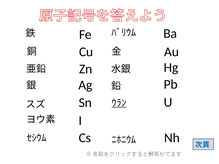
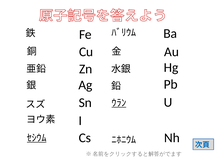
ｾｼｳﾑ underline: none -> present (37, 138)
